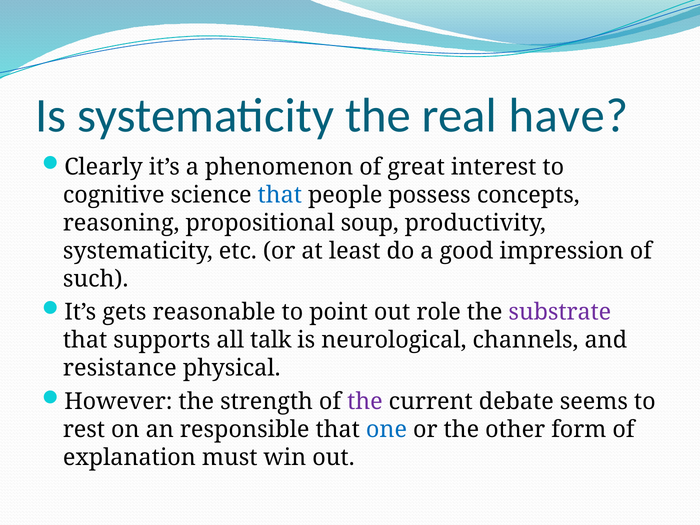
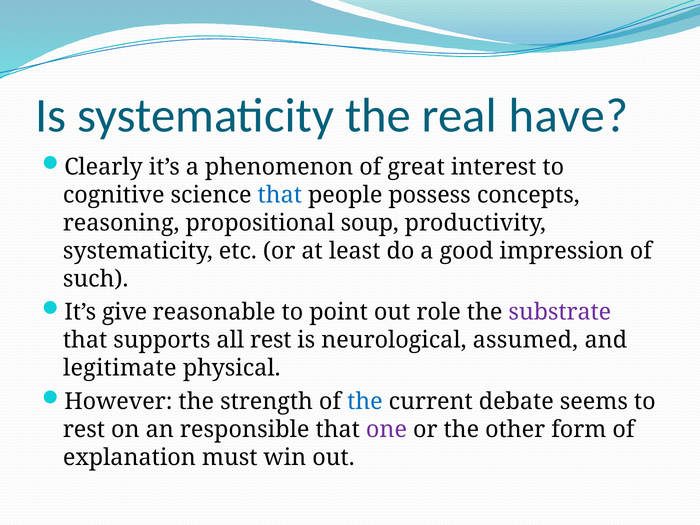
gets: gets -> give (125, 312)
all talk: talk -> rest (271, 340)
channels: channels -> assumed (525, 340)
resistance: resistance -> legitimate (120, 368)
the colour: purple -> blue (365, 401)
one colour: blue -> purple (387, 429)
